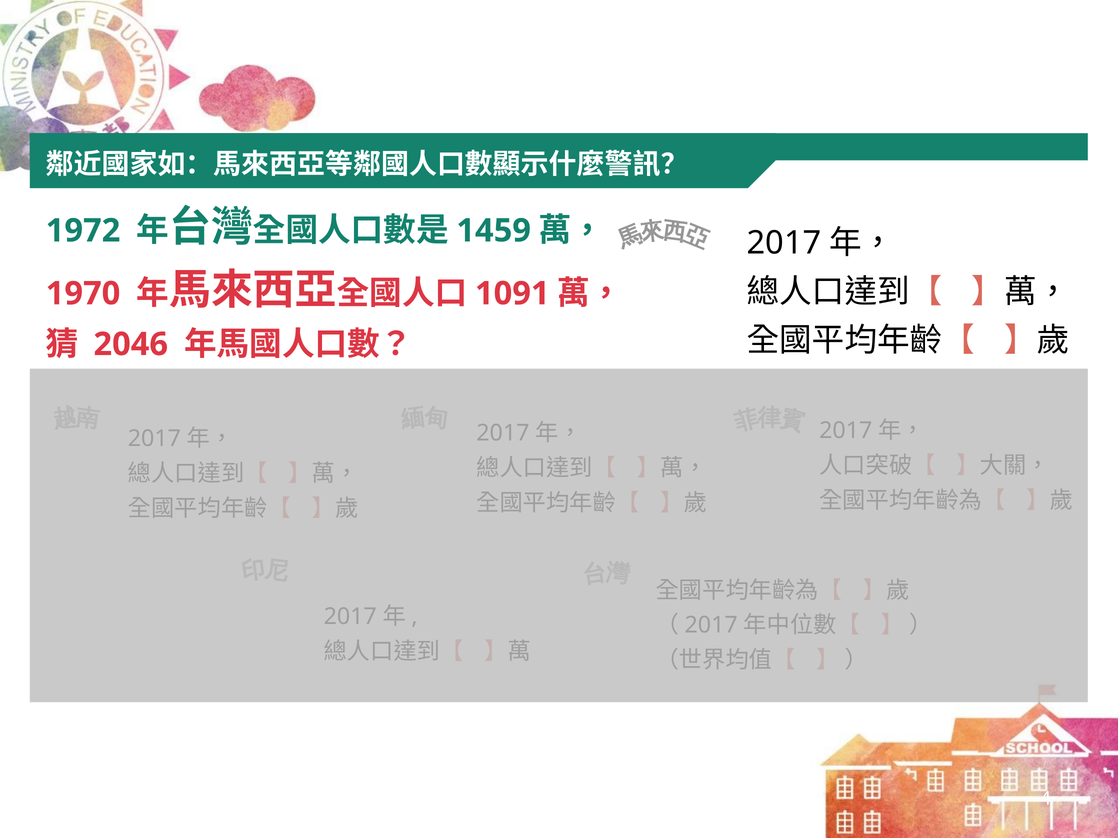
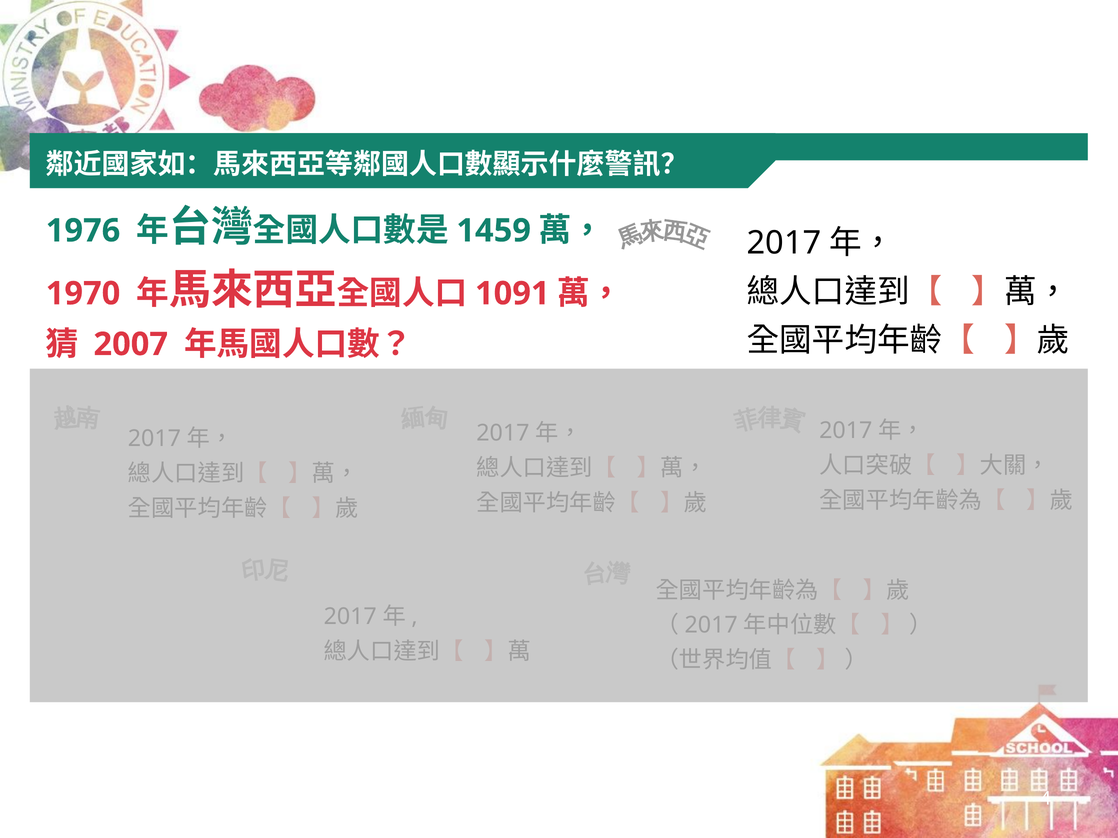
1972: 1972 -> 1976 (83, 231)
2046: 2046 -> 2007 (131, 345)
